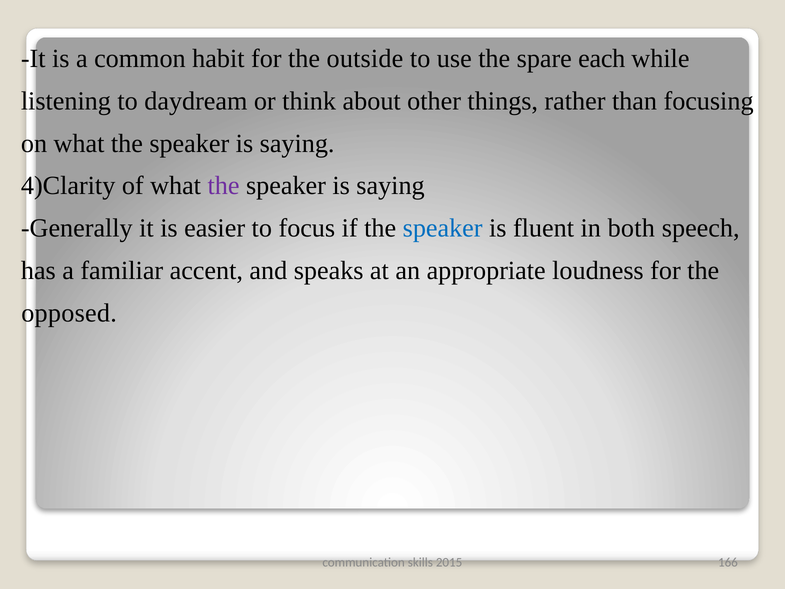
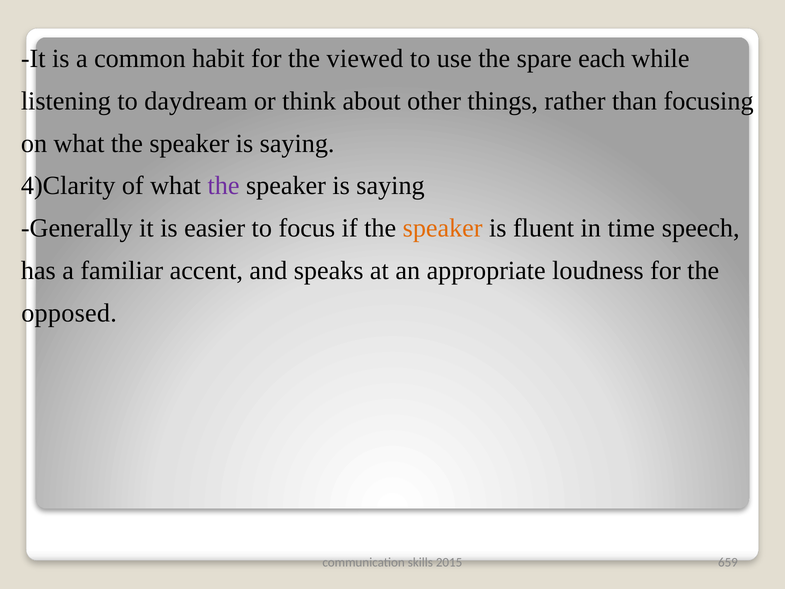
outside: outside -> viewed (365, 59)
speaker colour: blue -> orange (443, 228)
both: both -> time (631, 228)
166: 166 -> 659 (728, 562)
